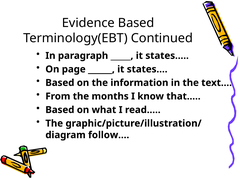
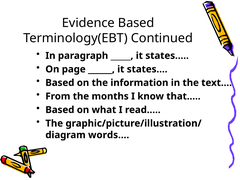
follow…: follow… -> words… (109, 135)
